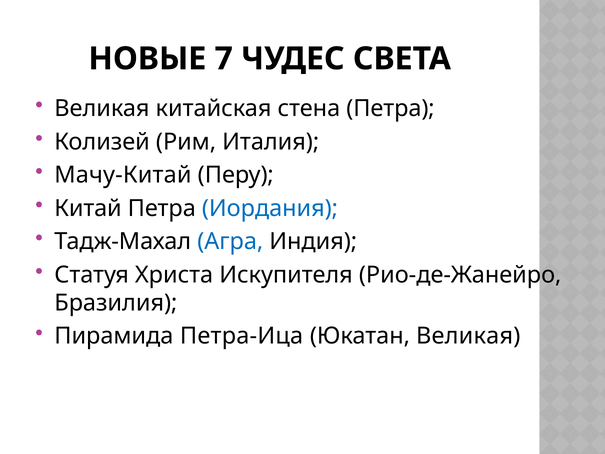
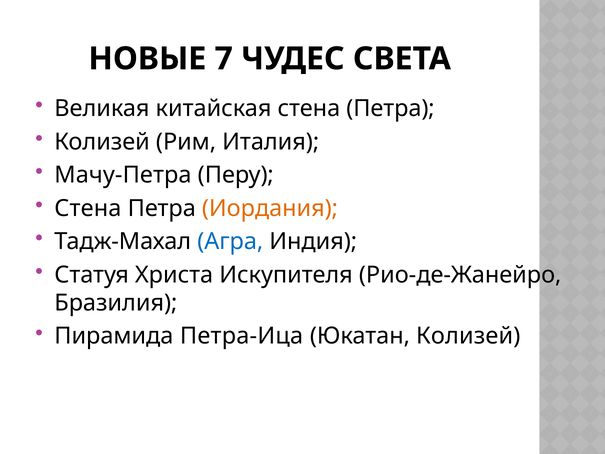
Мачу-Китай: Мачу-Китай -> Мачу-Петра (123, 175)
Китай: Китай -> Стена (88, 208)
Иордания colour: blue -> orange (270, 208)
Юкатан Великая: Великая -> Колизей (468, 336)
